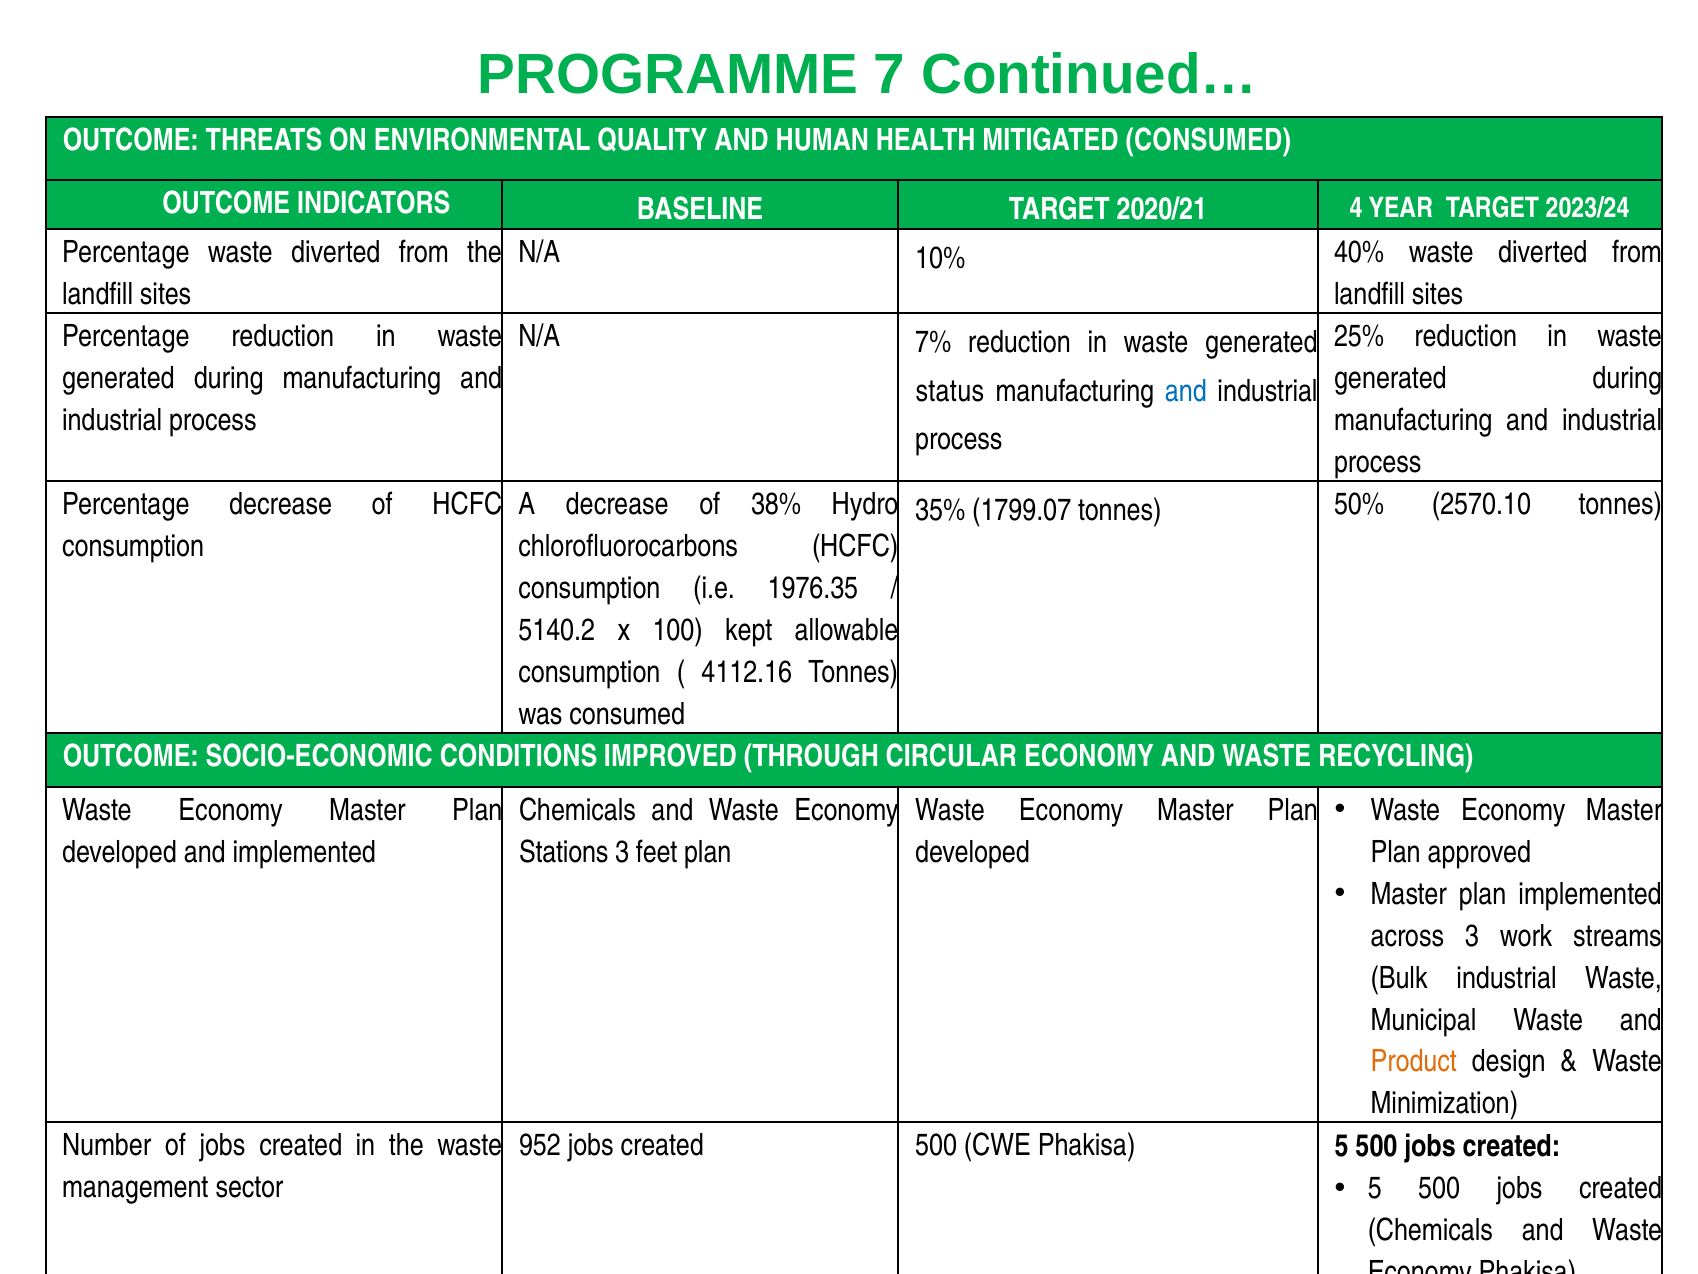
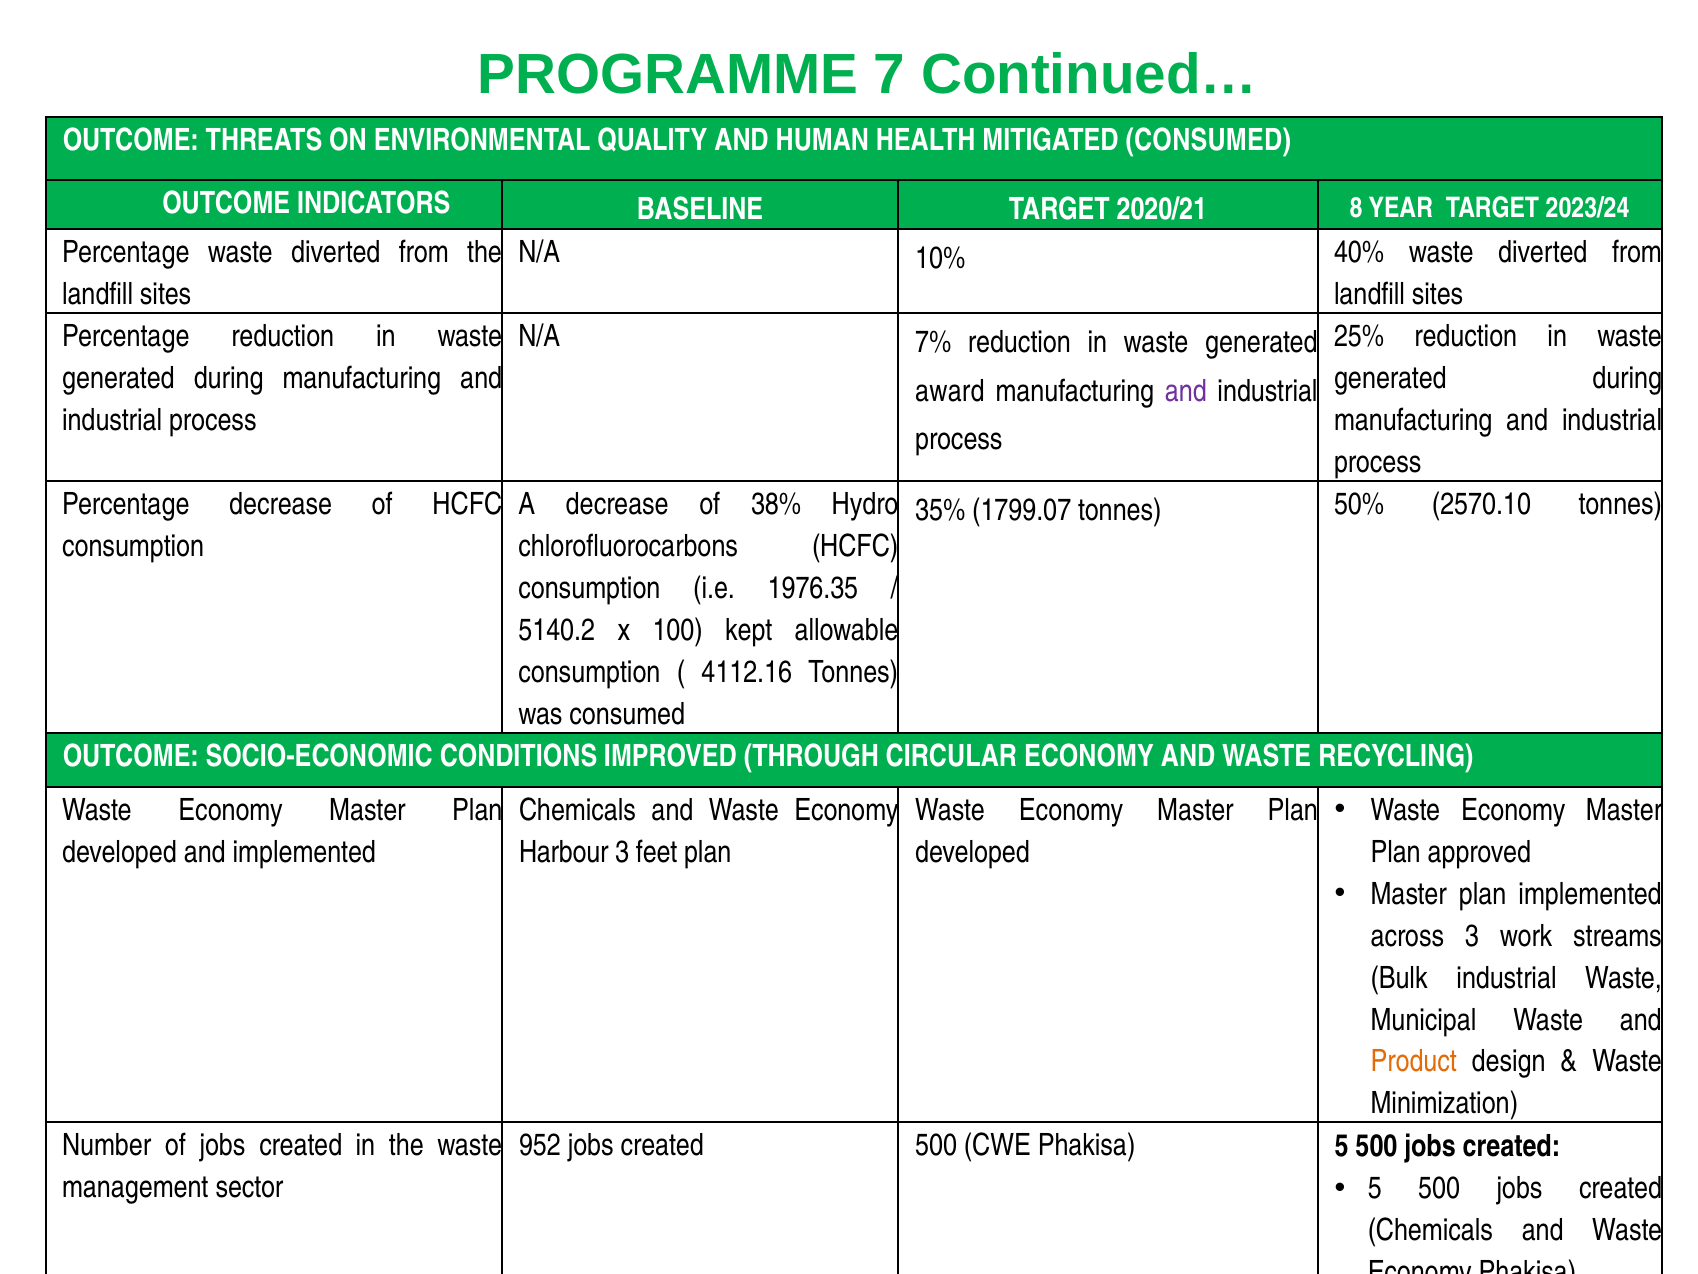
4: 4 -> 8 (1356, 208)
status: status -> award (950, 391)
and colour: blue -> purple (1186, 391)
Stations: Stations -> Harbour (564, 852)
